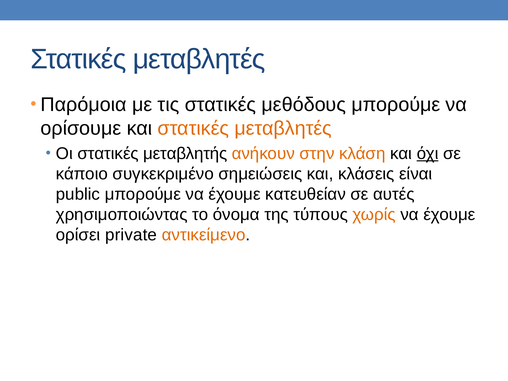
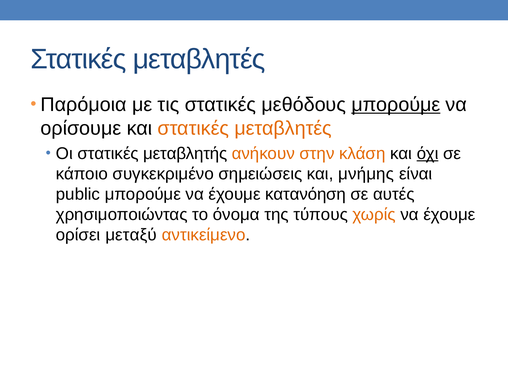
μπορούμε underline: none -> present (396, 105)
κλάσεις: κλάσεις -> μνήμης (366, 174)
κατευθείαν: κατευθείαν -> κατανόηση (306, 194)
private: private -> μεταξύ (131, 235)
